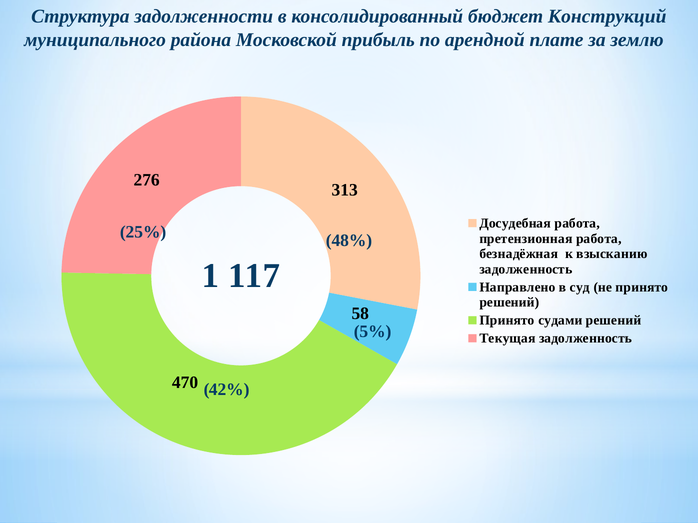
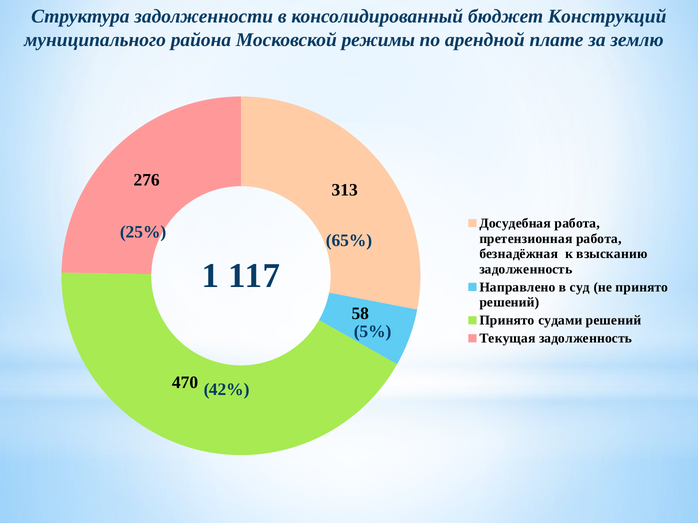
прибыль: прибыль -> режимы (378, 40)
48%: 48% -> 65% (349, 241)
